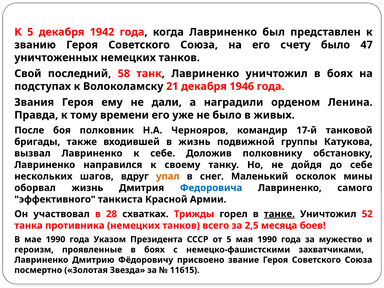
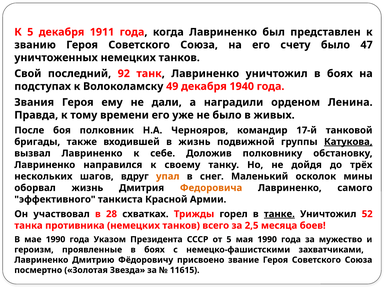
1942: 1942 -> 1911 (102, 32)
58: 58 -> 92 (124, 74)
21: 21 -> 49 (172, 86)
1946: 1946 -> 1940 (242, 86)
Катукова underline: none -> present (348, 142)
до себе: себе -> трёх (361, 165)
Федоровича colour: blue -> orange (211, 188)
